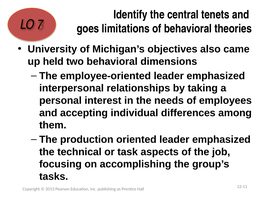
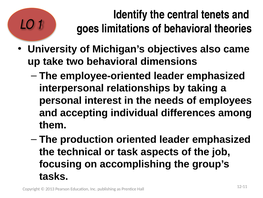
7: 7 -> 1 (40, 24)
held: held -> take (53, 61)
